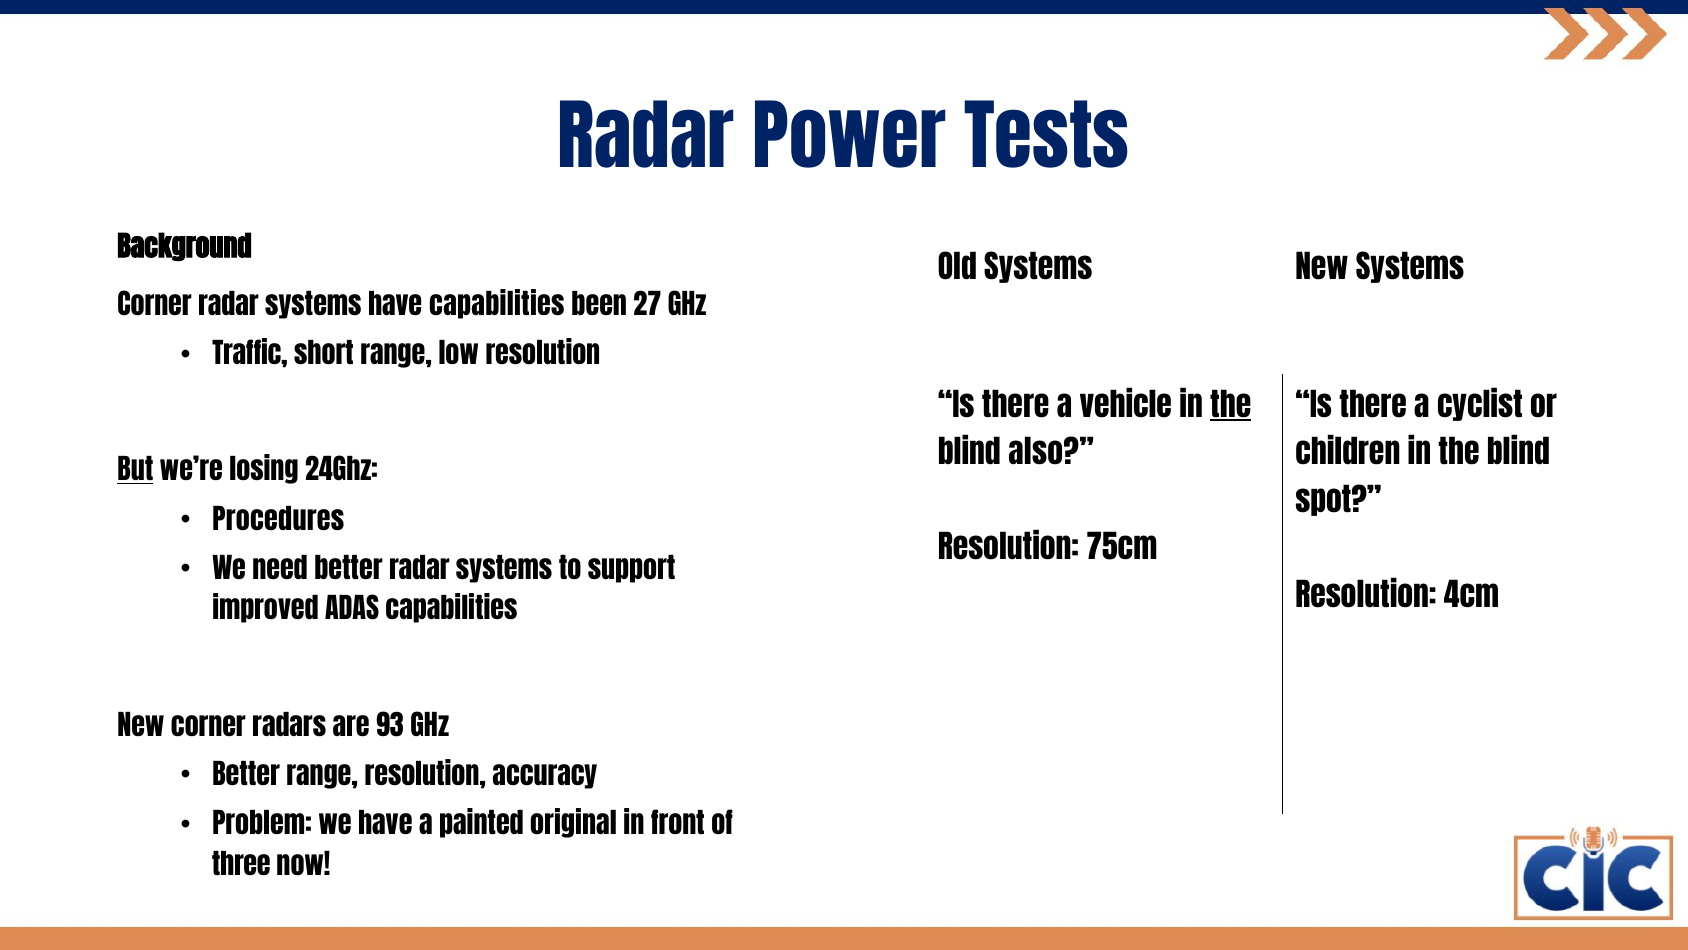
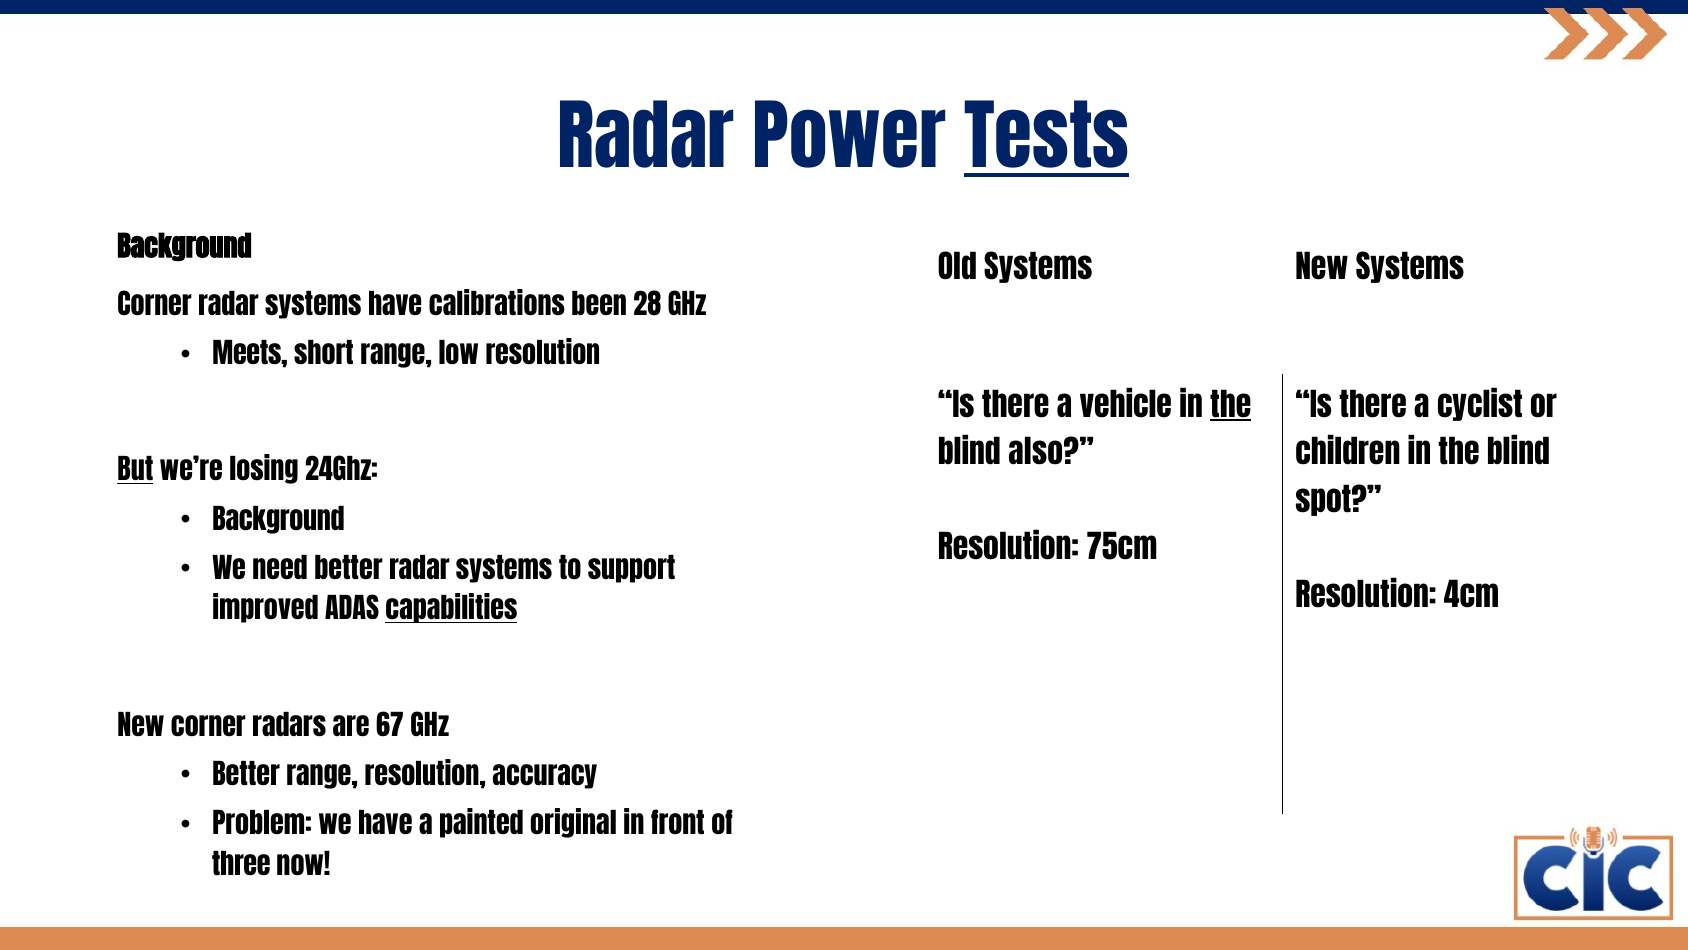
Tests underline: none -> present (1047, 142)
have capabilities: capabilities -> calibrations (497, 306)
27: 27 -> 28 (647, 306)
Traffic: Traffic -> Meets (250, 355)
Procedures: Procedures -> Background (279, 520)
capabilities underline: none -> present (451, 610)
93: 93 -> 67 (390, 726)
